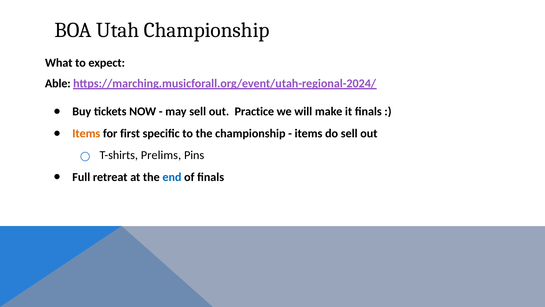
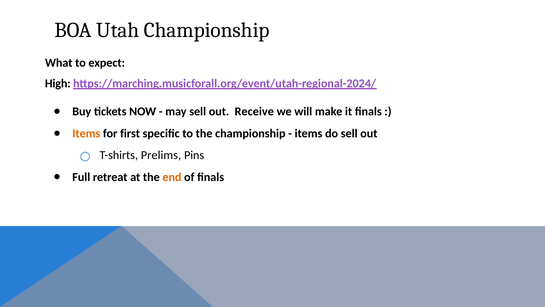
Able: Able -> High (58, 83)
Practice: Practice -> Receive (254, 111)
end colour: blue -> orange (172, 177)
